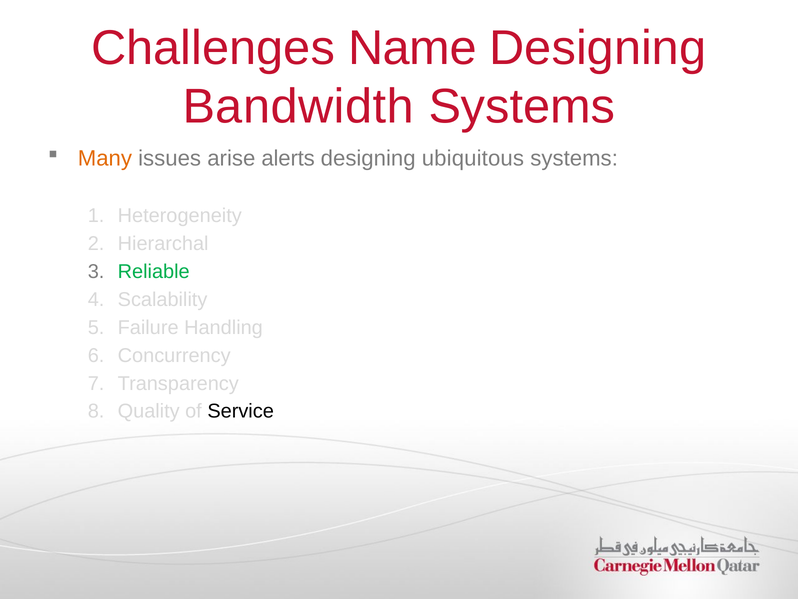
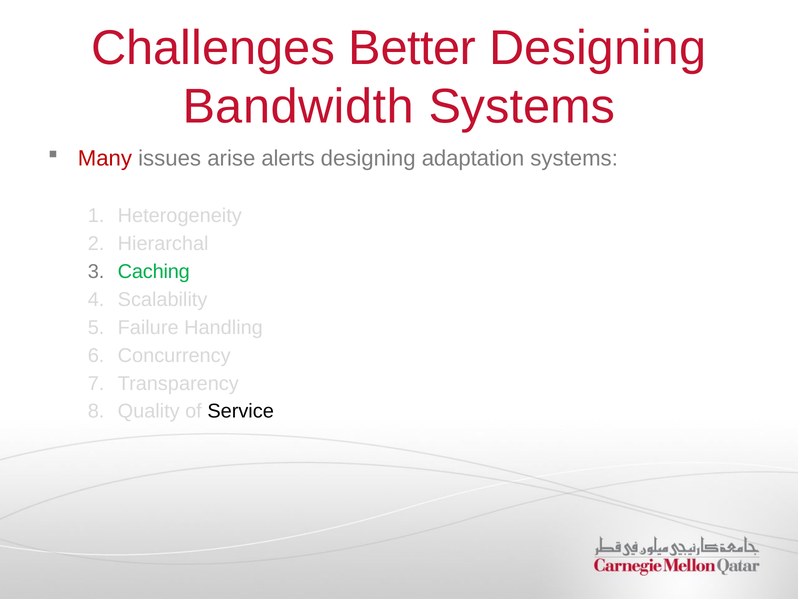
Name: Name -> Better (412, 48)
Many colour: orange -> red (105, 159)
ubiquitous: ubiquitous -> adaptation (473, 159)
Reliable: Reliable -> Caching (154, 271)
